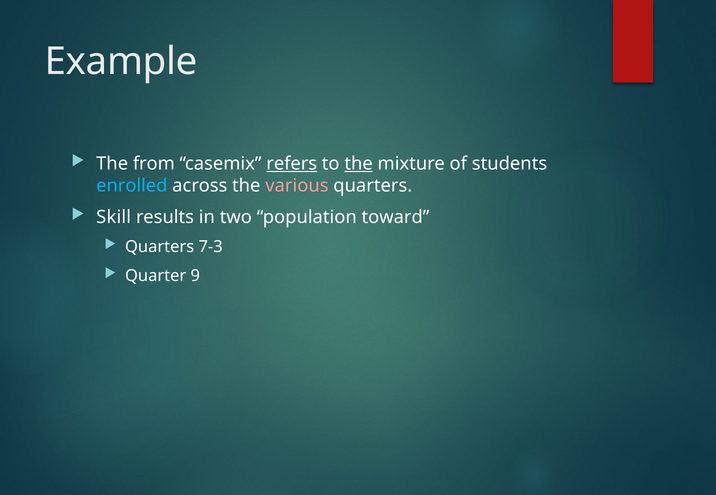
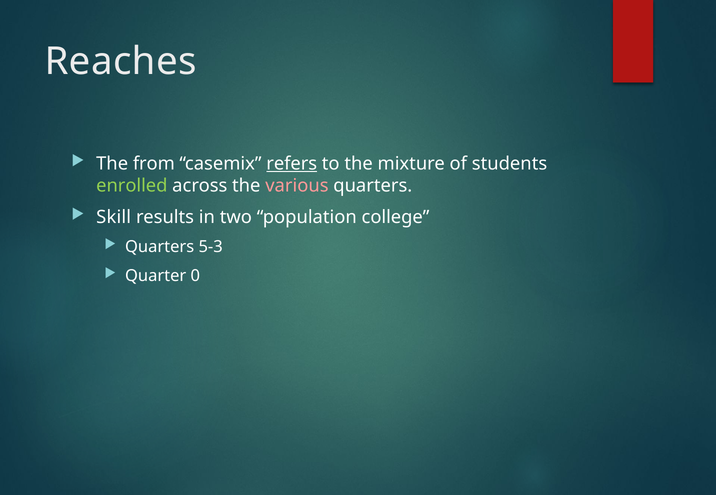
Example: Example -> Reaches (121, 62)
the underline: present -> none (359, 164)
enrolled colour: light blue -> light green (132, 186)
toward: toward -> college (395, 217)
7-3: 7-3 -> 5-3 (211, 247)
9: 9 -> 0 (195, 276)
